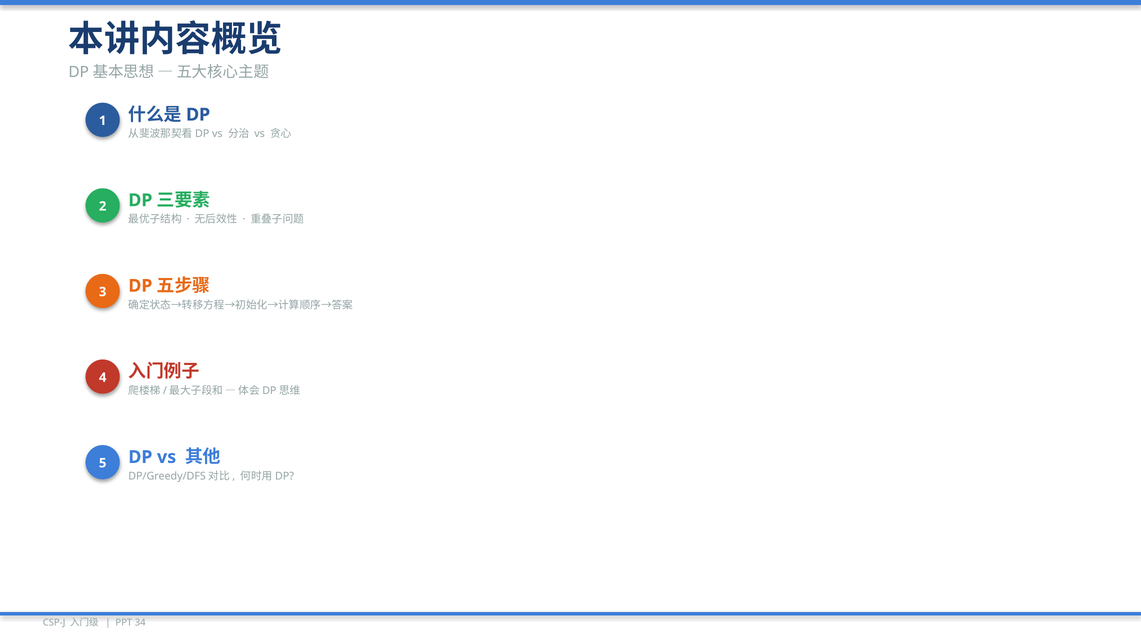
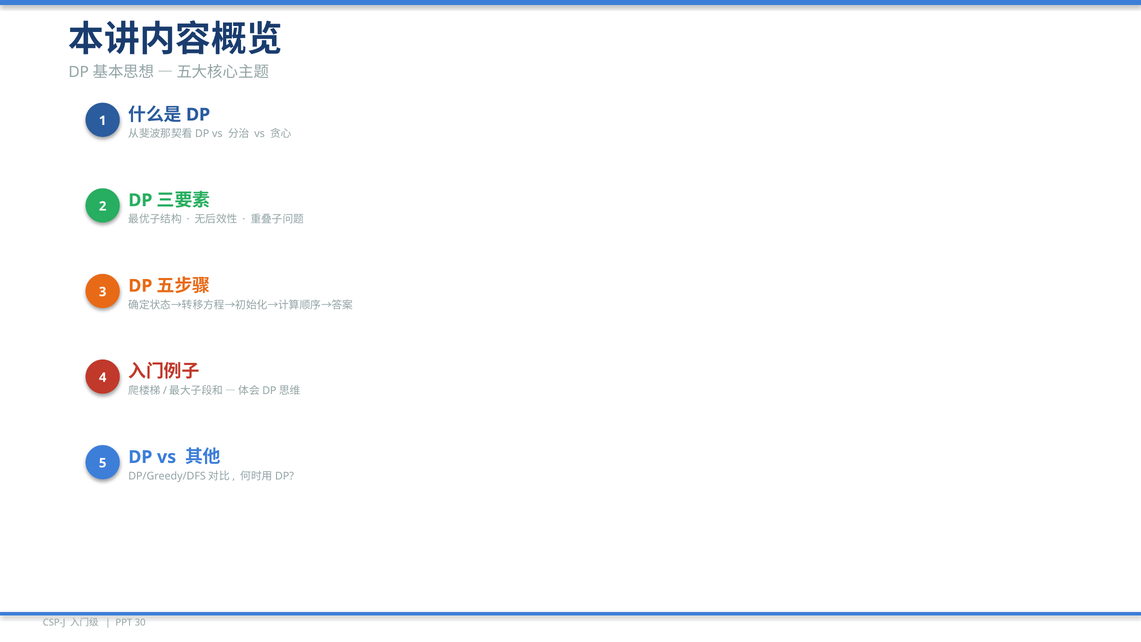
34: 34 -> 30 (140, 622)
